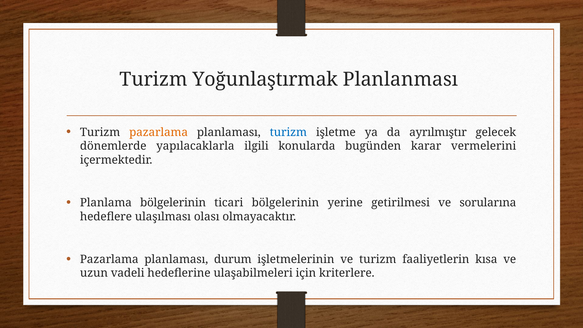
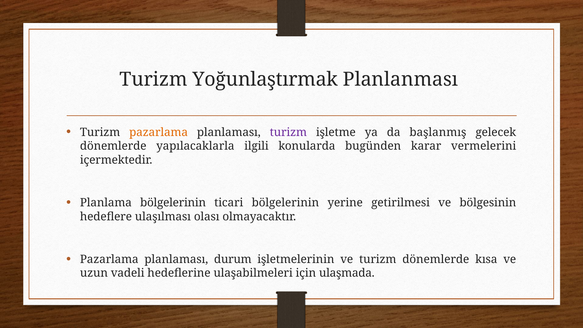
turizm colour: blue -> purple (288, 132)
ayrılmıştır: ayrılmıştır -> başlanmış (438, 132)
sorularına: sorularına -> bölgesinin (488, 203)
turizm faaliyetlerin: faaliyetlerin -> dönemlerde (436, 259)
kriterlere: kriterlere -> ulaşmada (347, 273)
